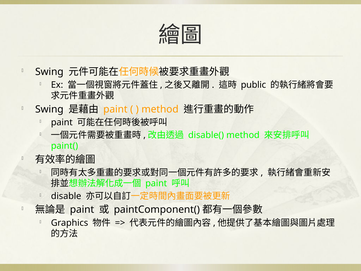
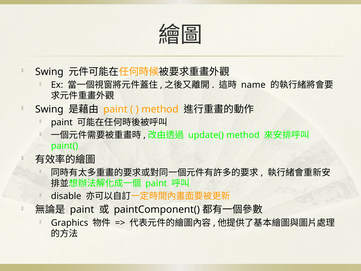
public: public -> name (253, 85)
disable(: disable( -> update( (206, 135)
